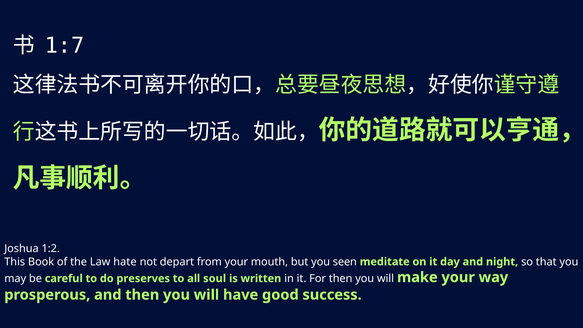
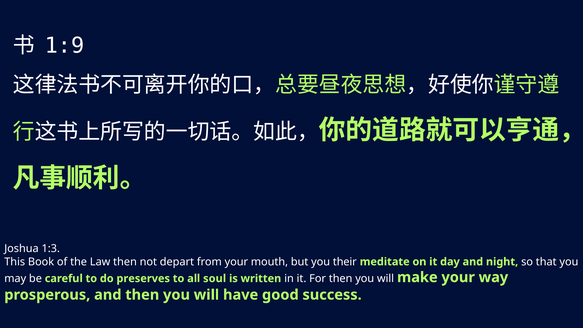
1:7: 1:7 -> 1:9 (65, 45)
1:2: 1:2 -> 1:3 (51, 249)
Law hate: hate -> then (125, 262)
seen: seen -> their (345, 262)
